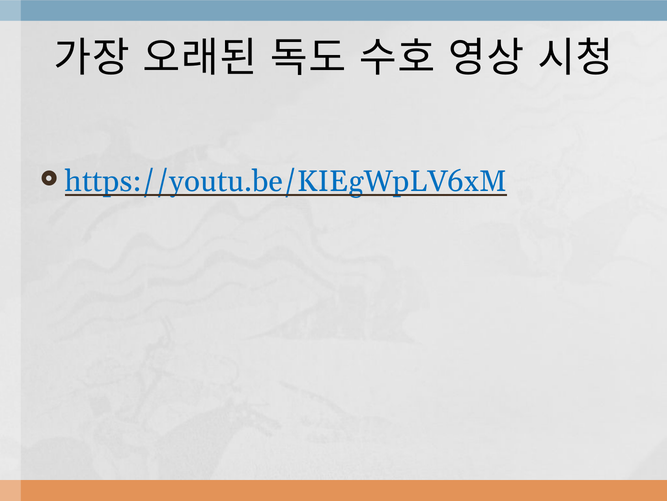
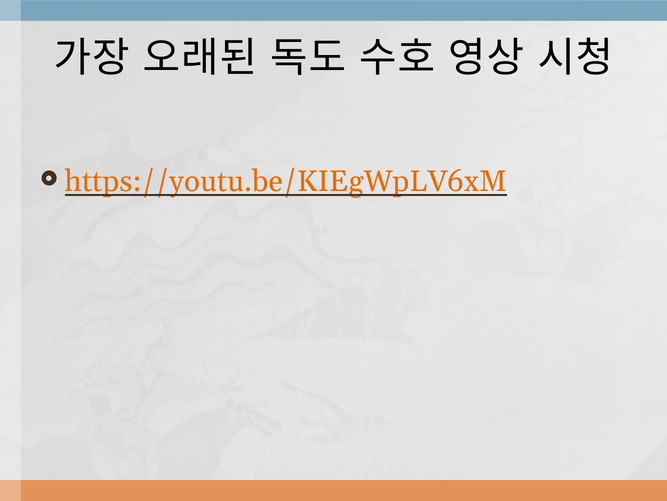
https://youtu.be/KIEgWpLV6xM colour: blue -> orange (286, 181)
